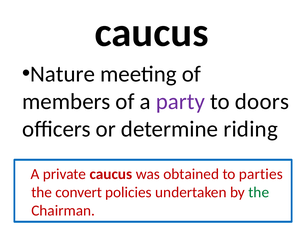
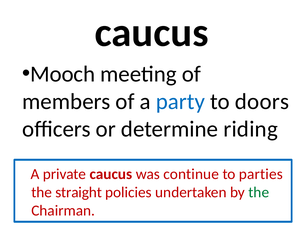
Nature: Nature -> Mooch (63, 74)
party colour: purple -> blue (180, 102)
obtained: obtained -> continue (191, 174)
convert: convert -> straight (79, 193)
